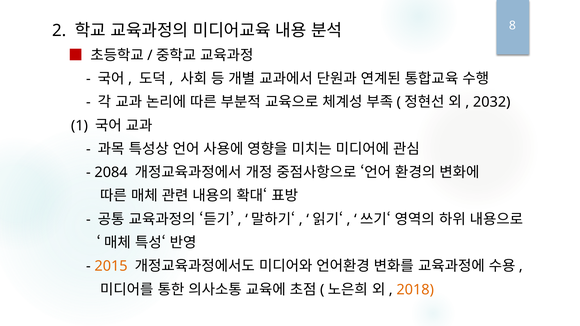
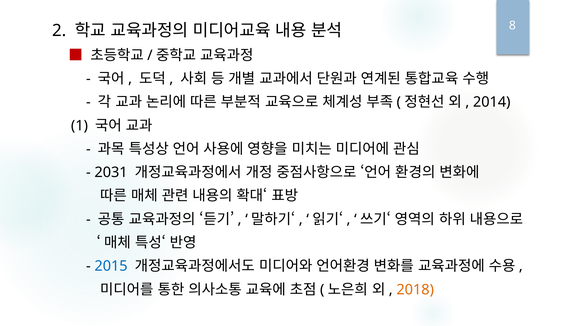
2032: 2032 -> 2014 (492, 102)
2084: 2084 -> 2031 (111, 173)
2015 colour: orange -> blue (111, 266)
